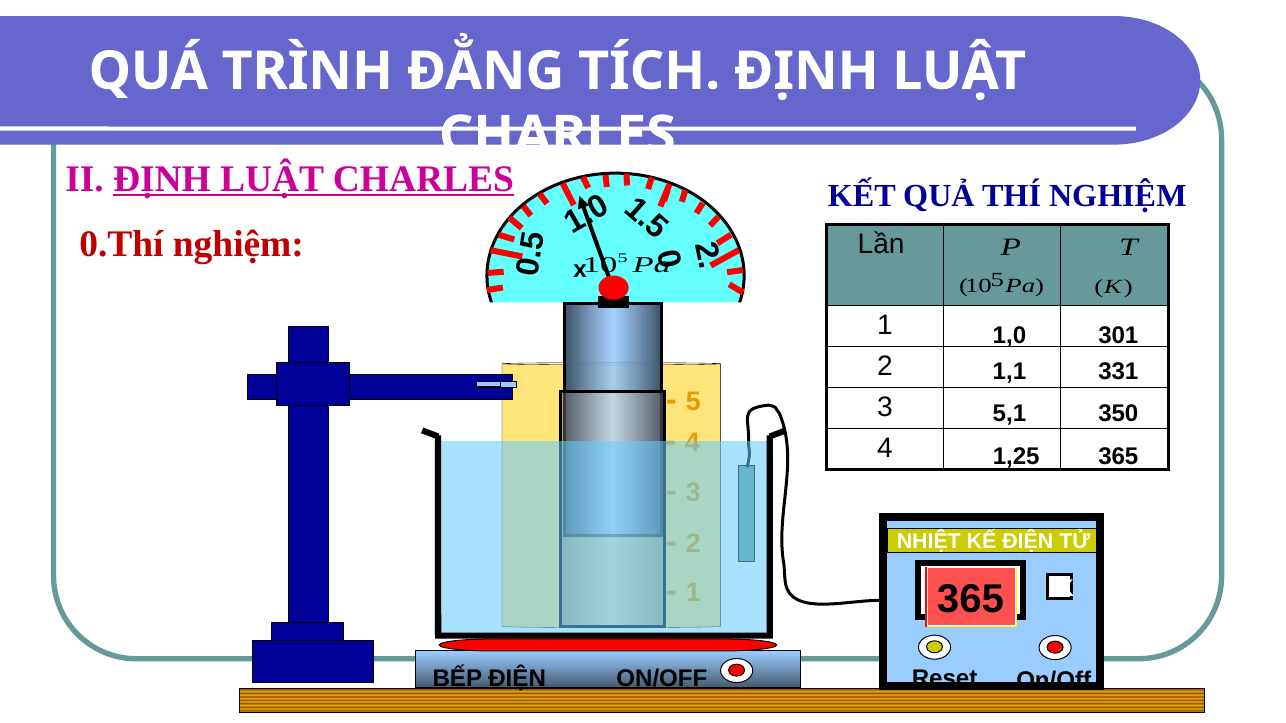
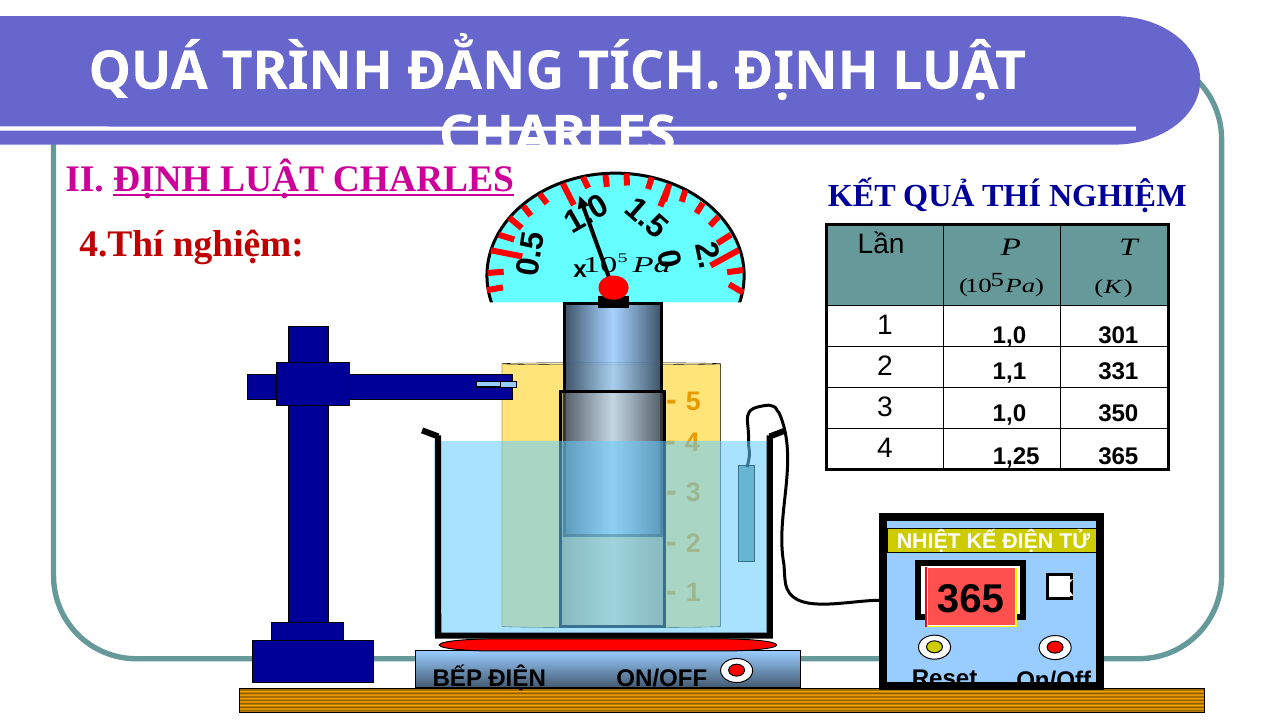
0.Thí: 0.Thí -> 4.Thí (121, 244)
5,1: 5,1 -> 1,0 (1009, 414)
